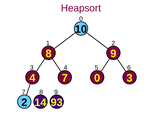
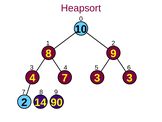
7 0: 0 -> 3 (97, 78)
93: 93 -> 90 (57, 102)
